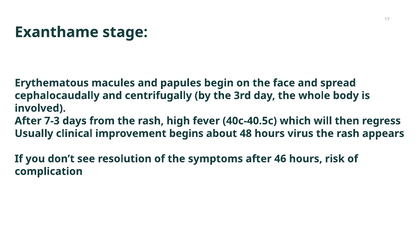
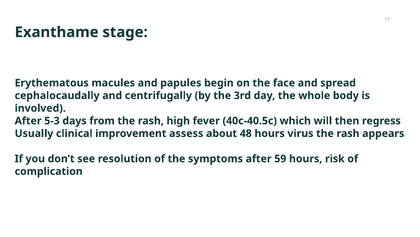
7-3: 7-3 -> 5-3 (52, 121)
begins: begins -> assess (186, 133)
46: 46 -> 59 (280, 159)
